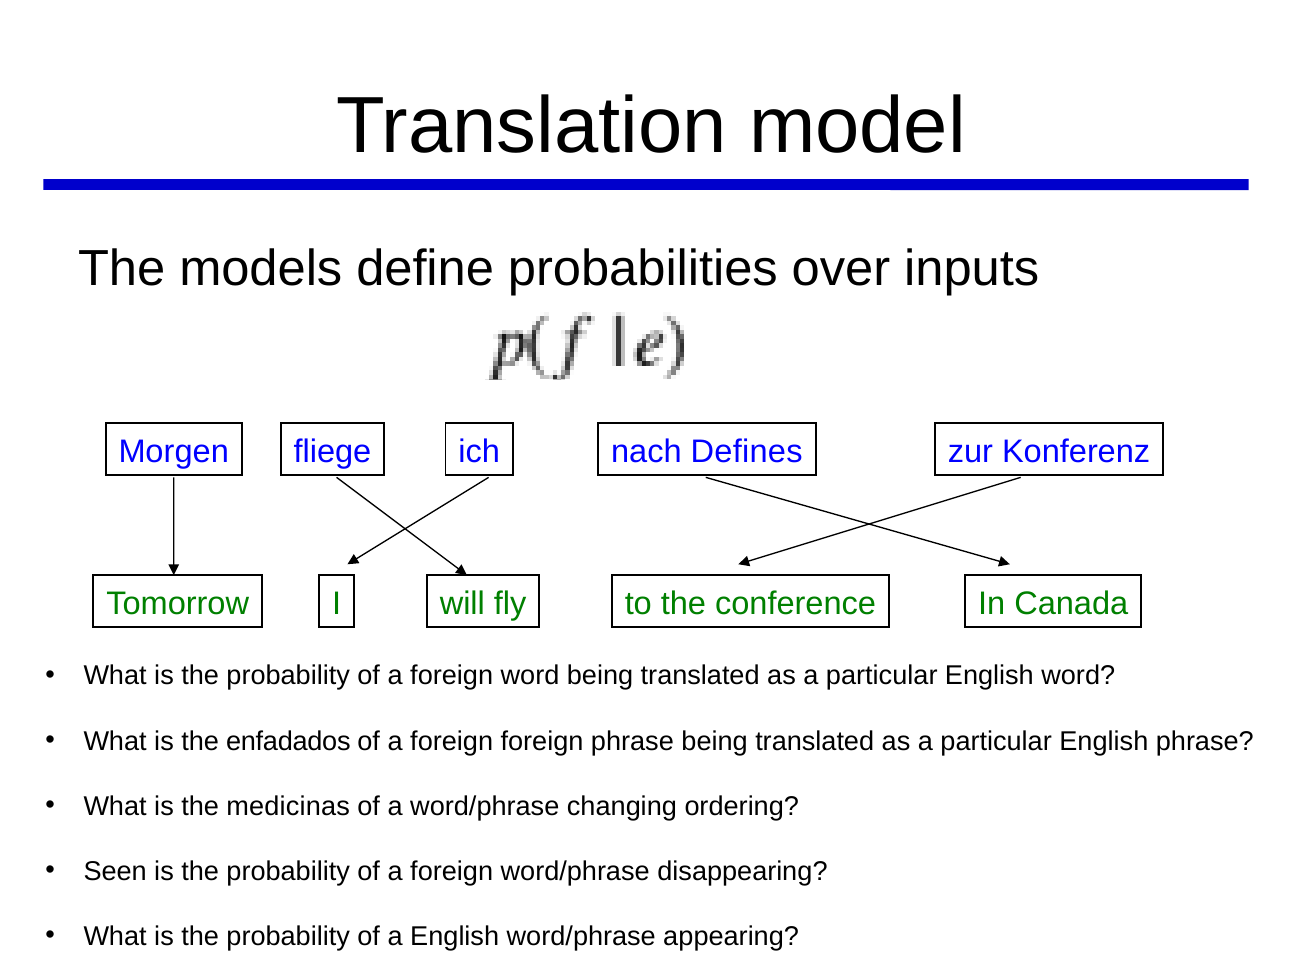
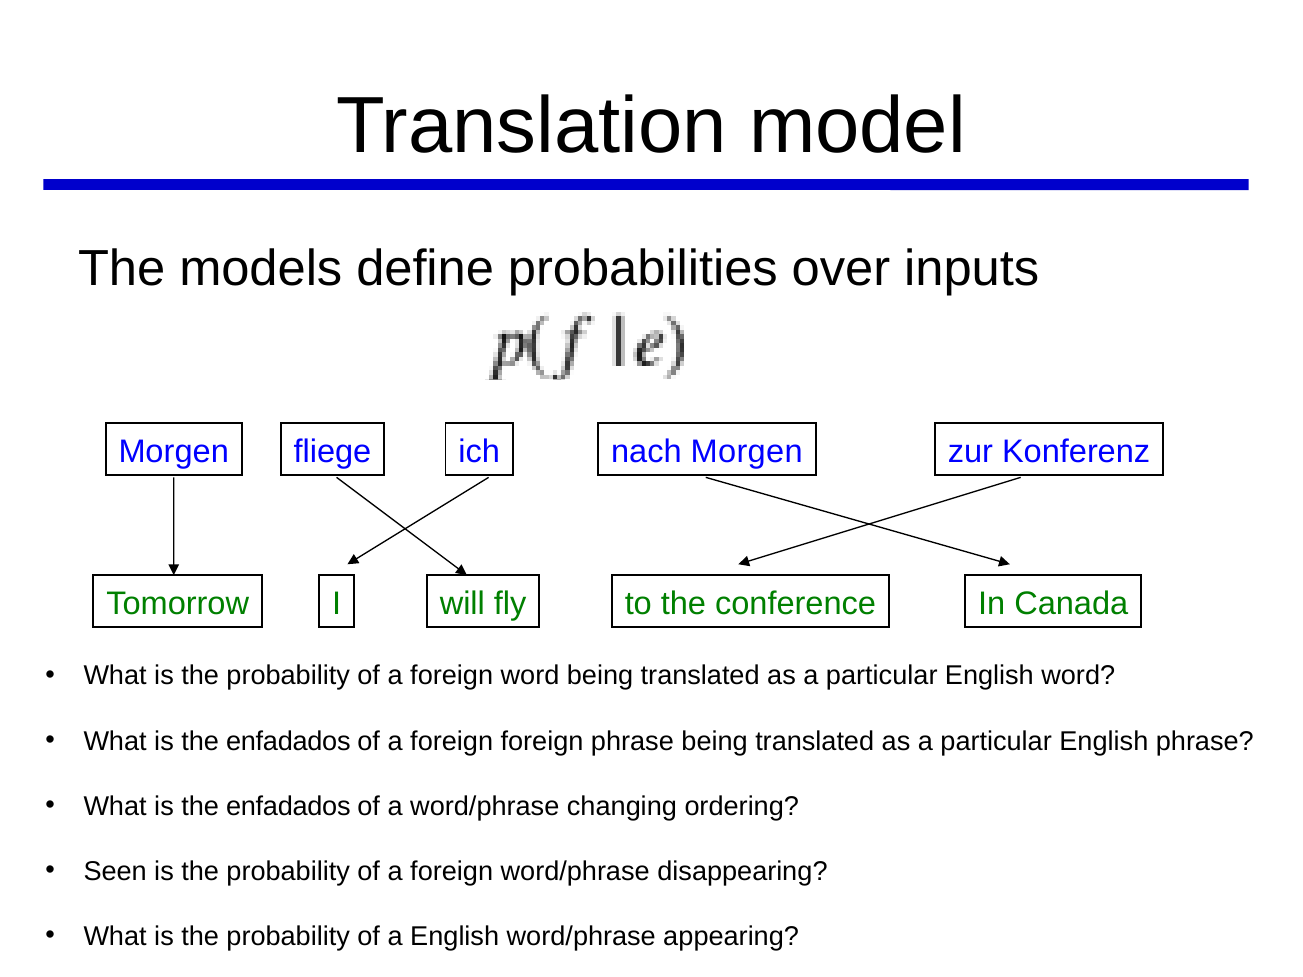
nach Defines: Defines -> Morgen (747, 452)
medicinas: medicinas -> enfadados (288, 806)
